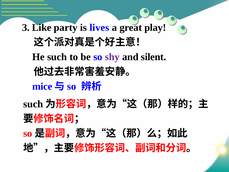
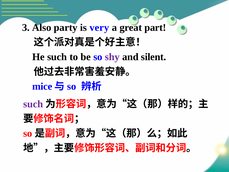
Like: Like -> Also (42, 28)
lives: lives -> very (99, 28)
play: play -> part (155, 28)
such colour: black -> purple (33, 104)
